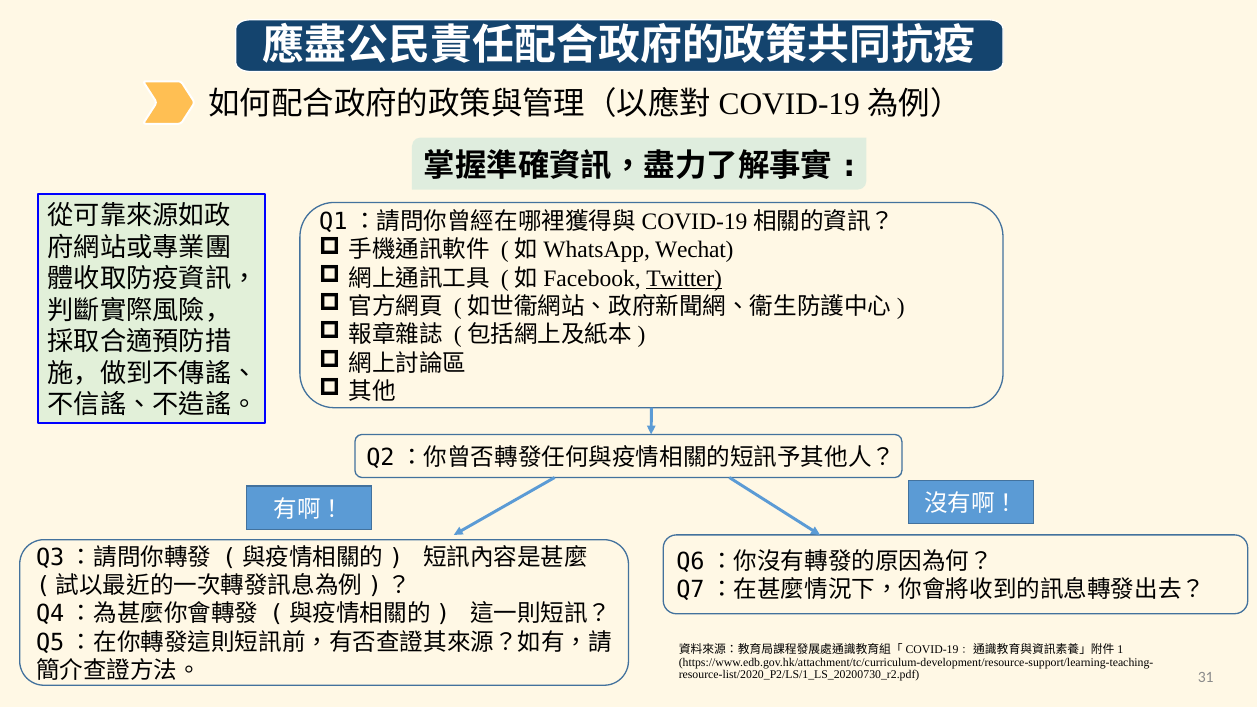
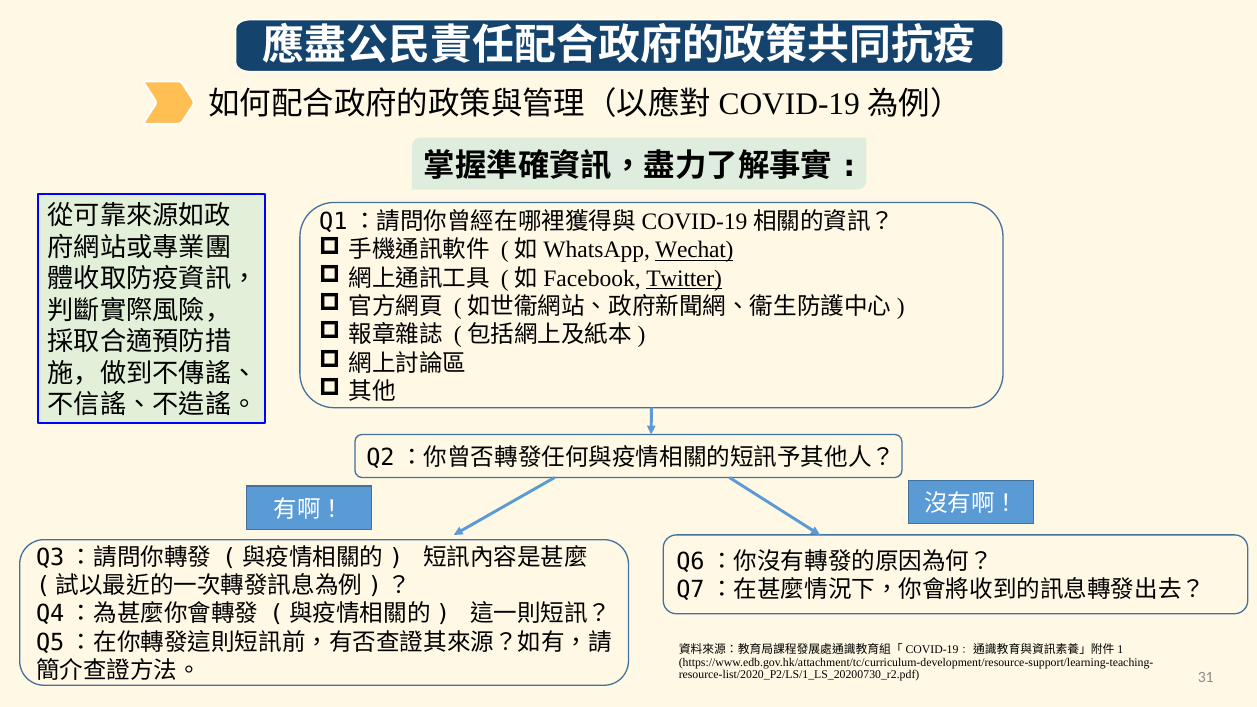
Wechat underline: none -> present (694, 250)
